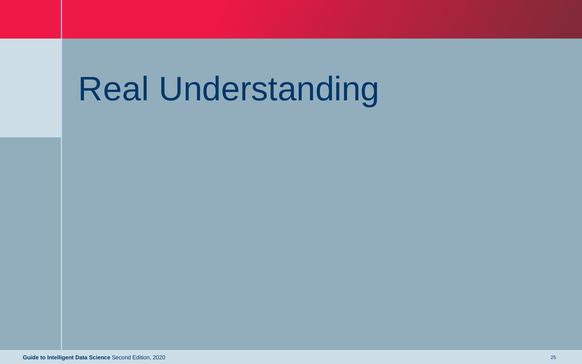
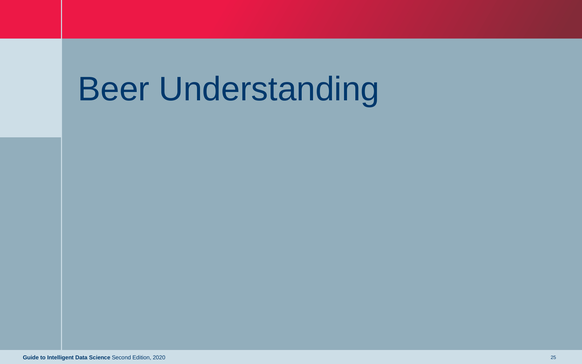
Real: Real -> Beer (114, 89)
